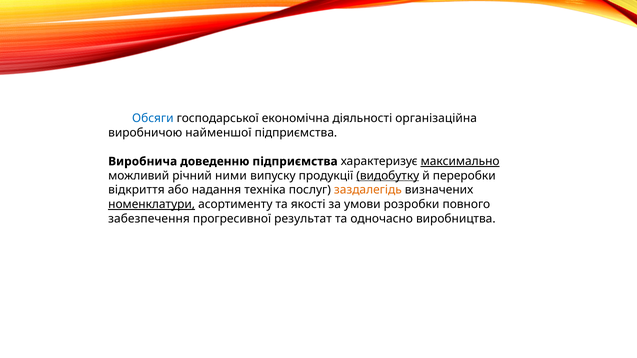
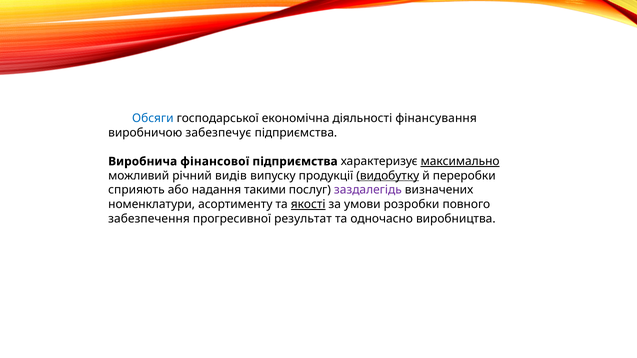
організаційна: організаційна -> фінансування (436, 119)
найменшої: найменшої -> забезпечує (218, 133)
доведенню: доведенню -> фінансової (215, 162)
ними: ними -> видів (231, 176)
відкриття: відкриття -> сприяють (136, 190)
техніка: техніка -> такими (265, 190)
заздалегідь colour: orange -> purple (368, 190)
номенклатури underline: present -> none (152, 205)
якості underline: none -> present (308, 205)
